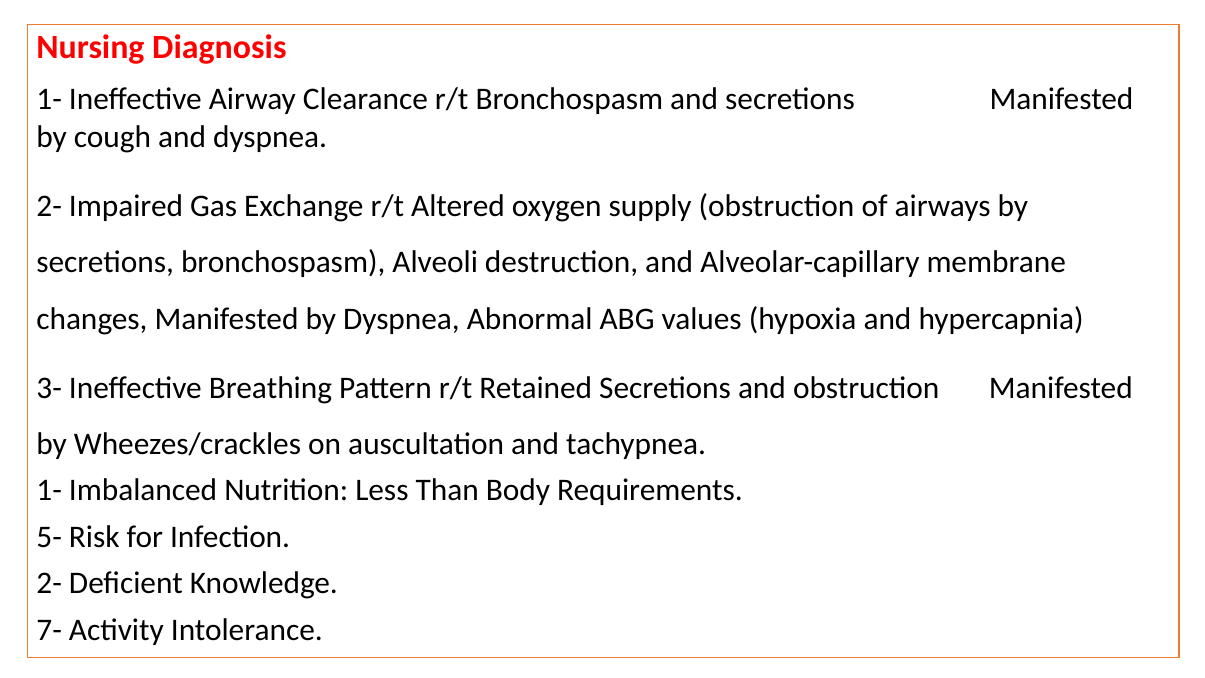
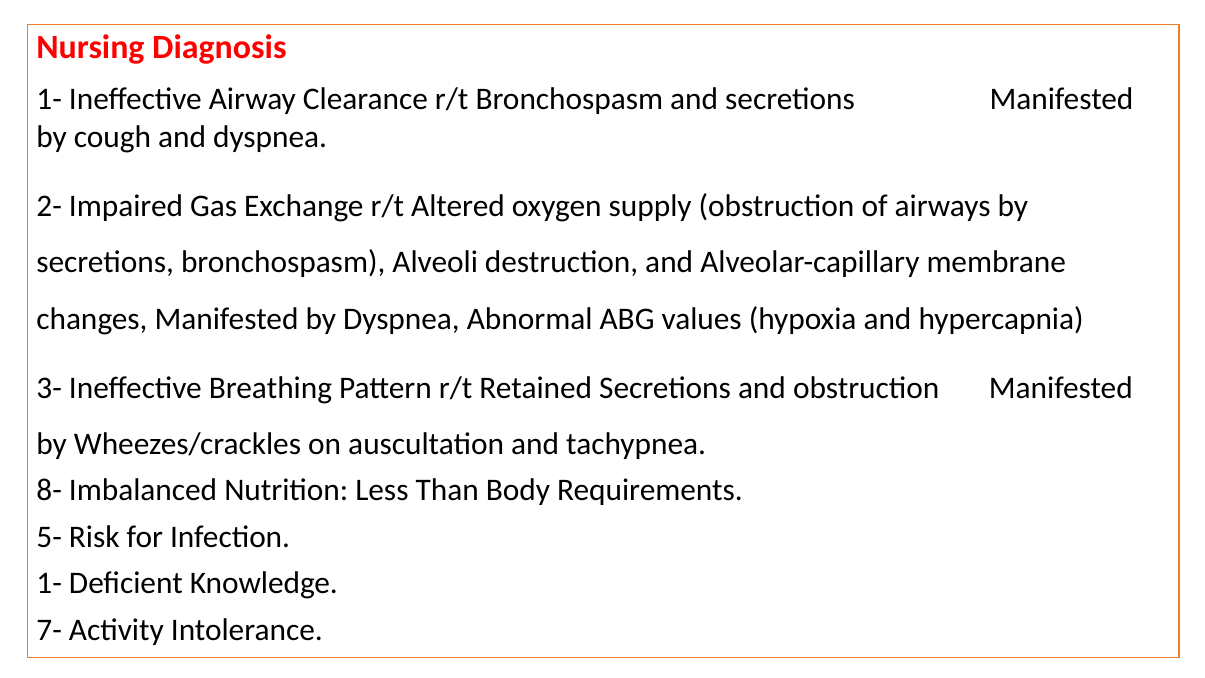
1-: 1- -> 8- (49, 490)
2-: 2- -> 1- (49, 583)
